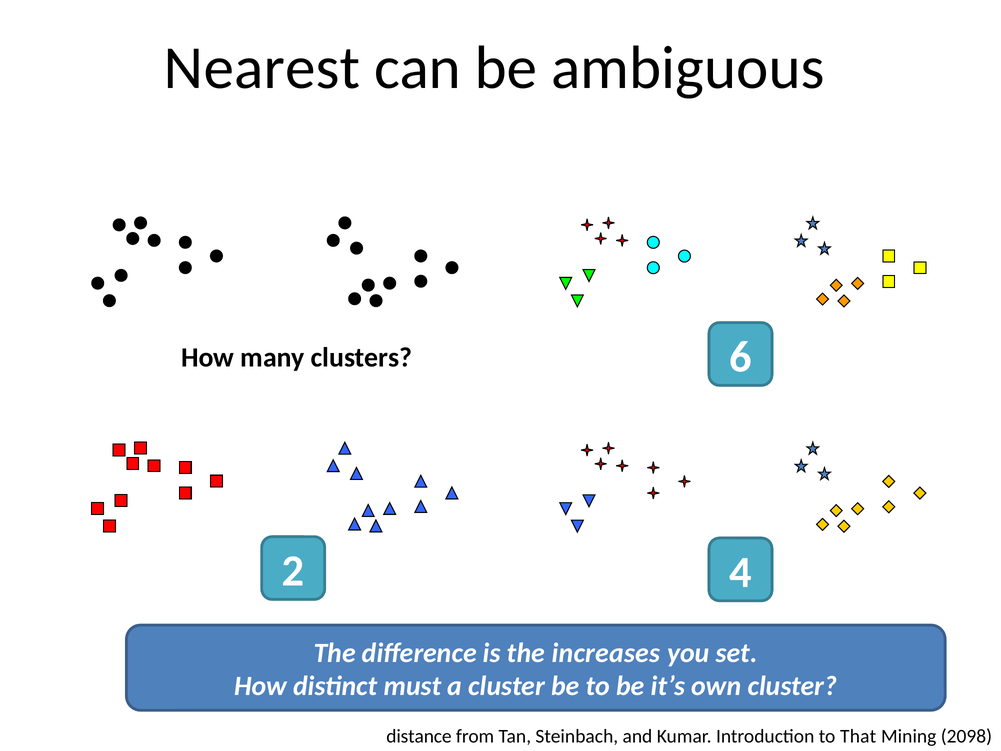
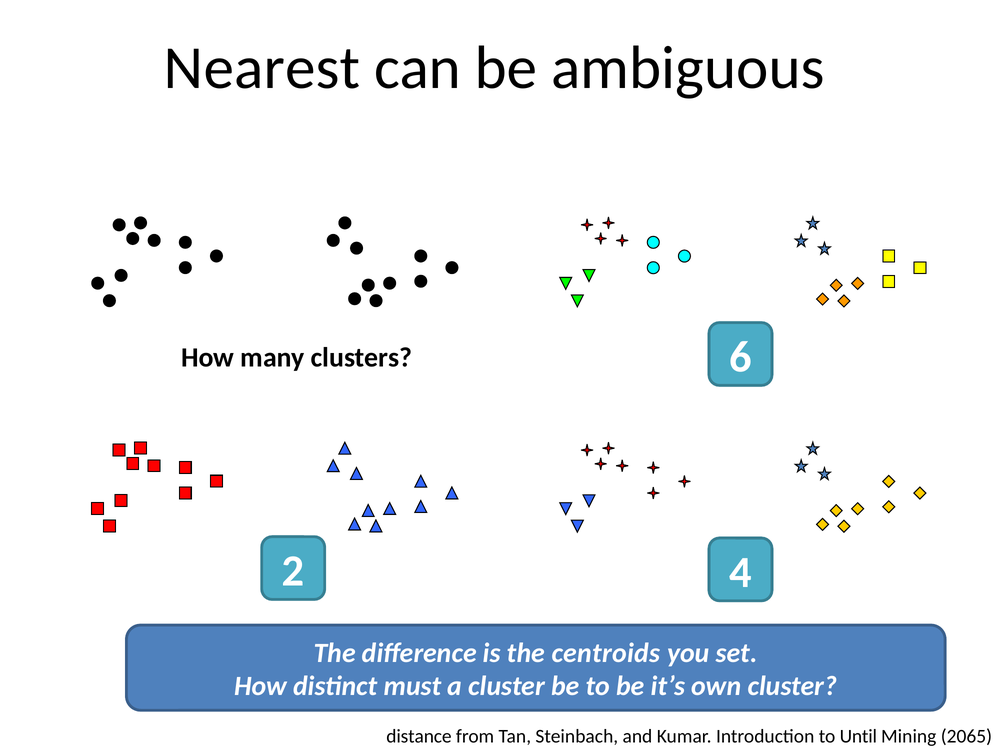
increases: increases -> centroids (606, 653)
That: That -> Until (858, 736)
2098: 2098 -> 2065 (966, 736)
